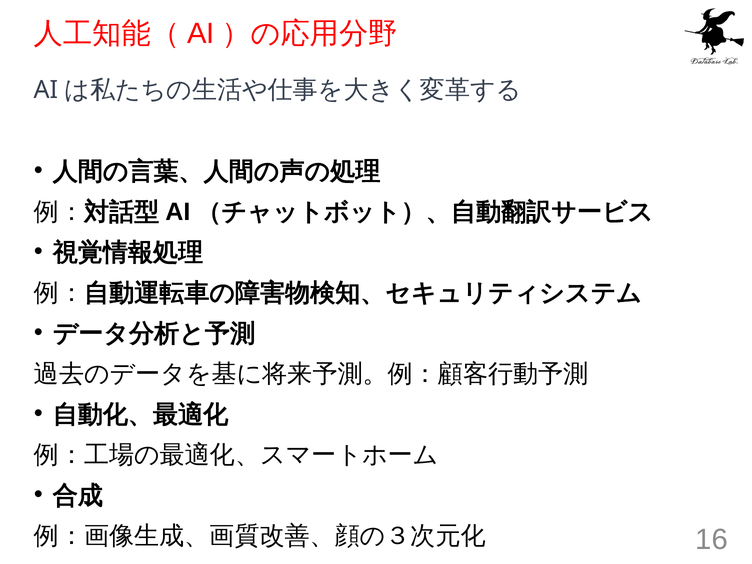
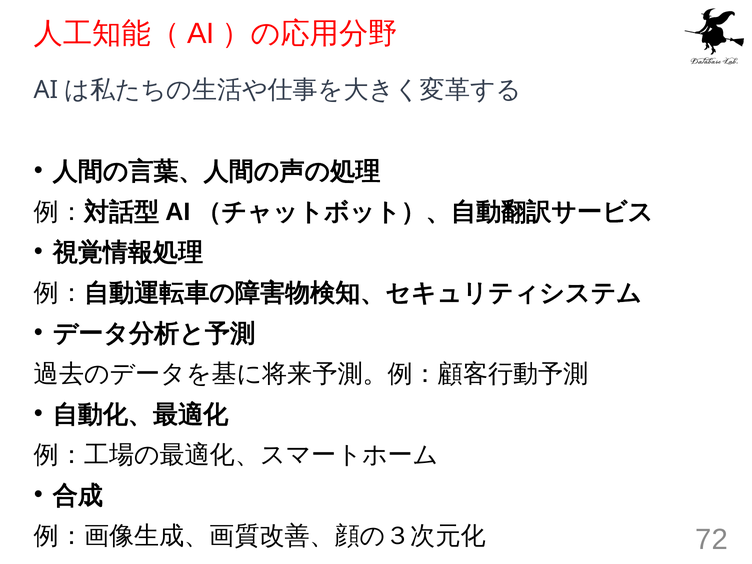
16: 16 -> 72 (712, 540)
